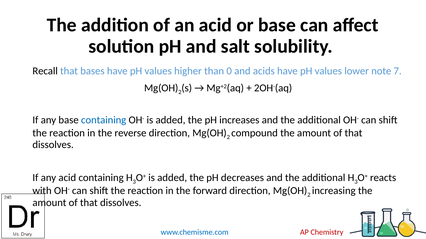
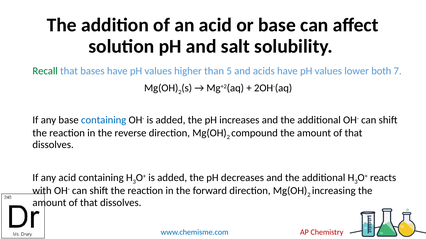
Recall colour: black -> green (45, 71)
0: 0 -> 5 (229, 71)
note: note -> both (381, 71)
